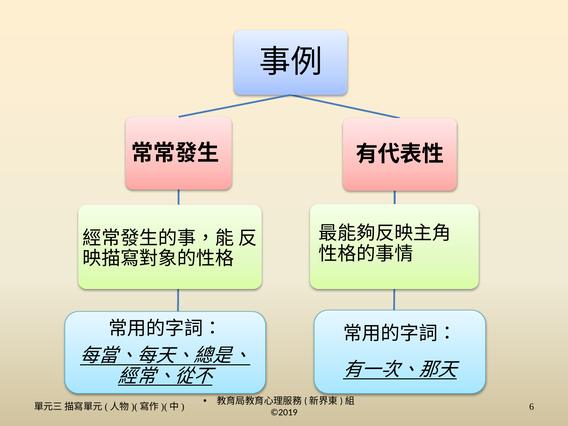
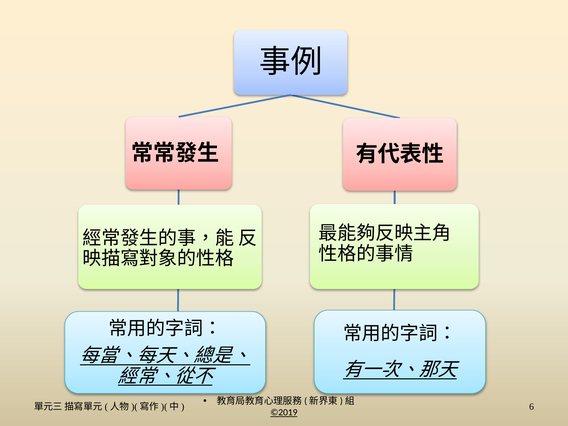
©2019 underline: none -> present (284, 413)
